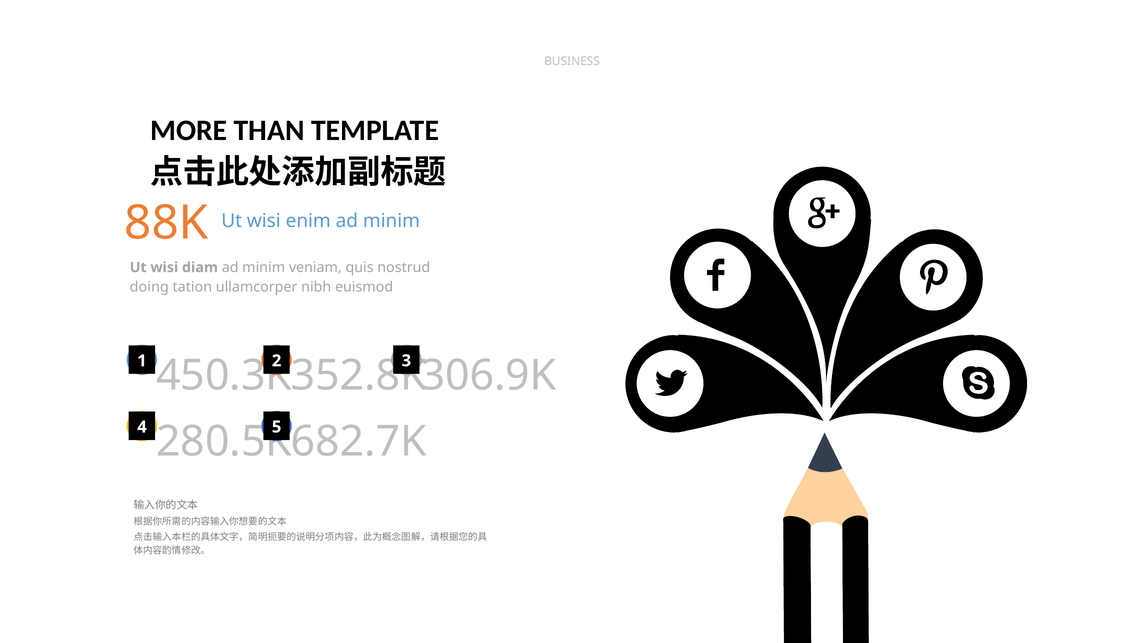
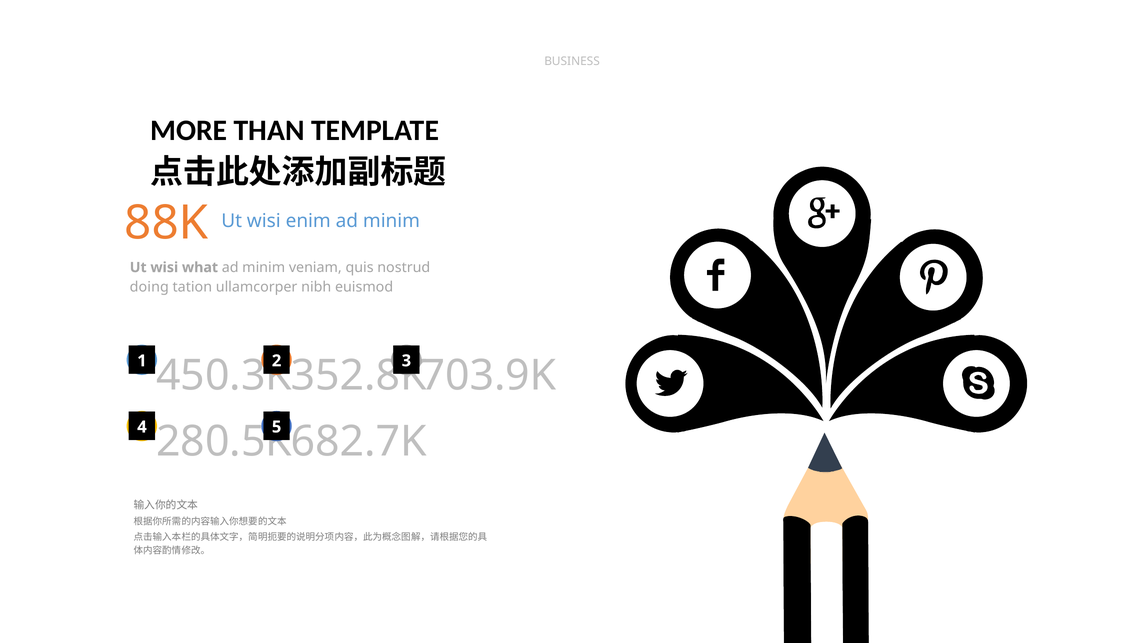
diam: diam -> what (200, 268)
306.9K: 306.9K -> 703.9K (489, 376)
